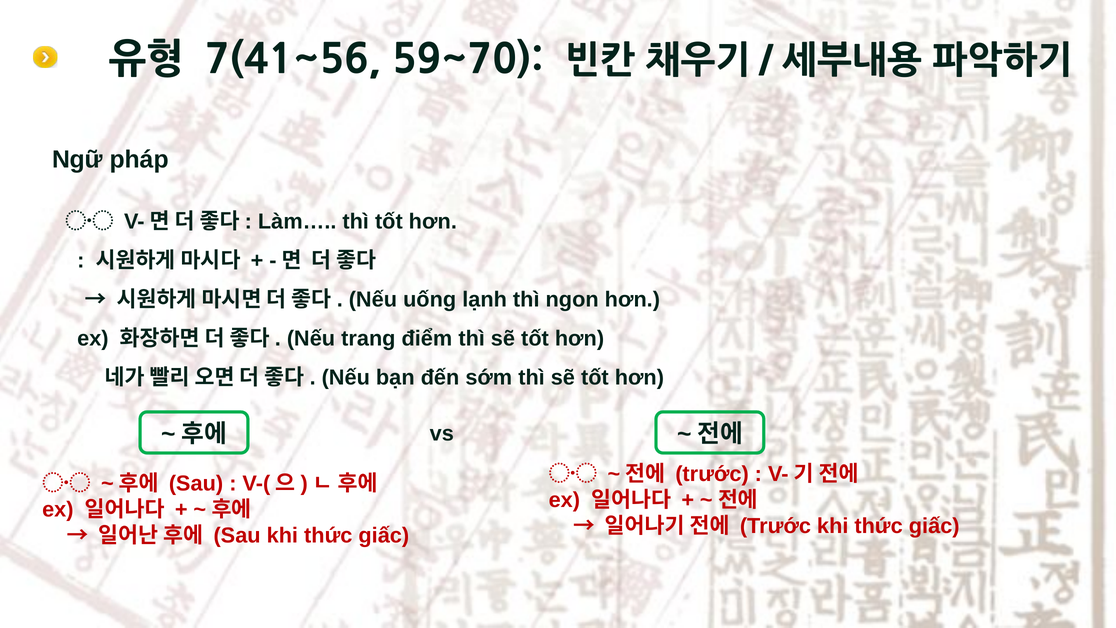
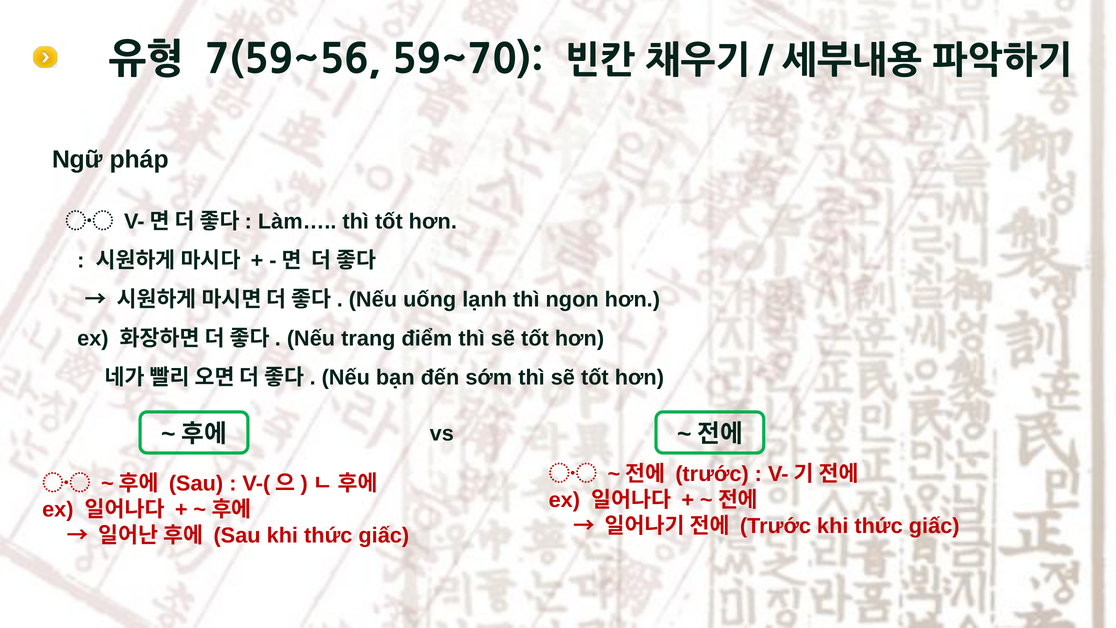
7(41~56: 7(41~56 -> 7(59~56 (293, 60)
